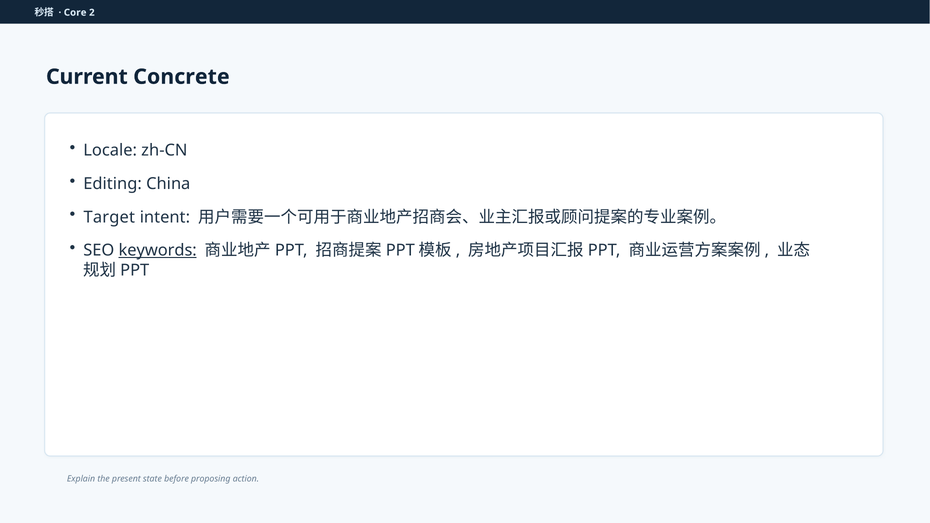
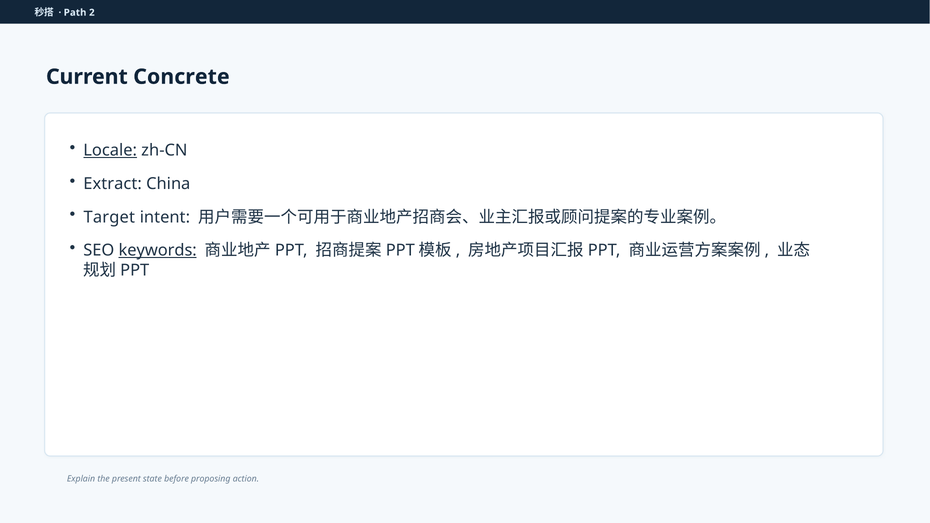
Core: Core -> Path (75, 13)
Locale underline: none -> present (110, 151)
Editing: Editing -> Extract (113, 184)
